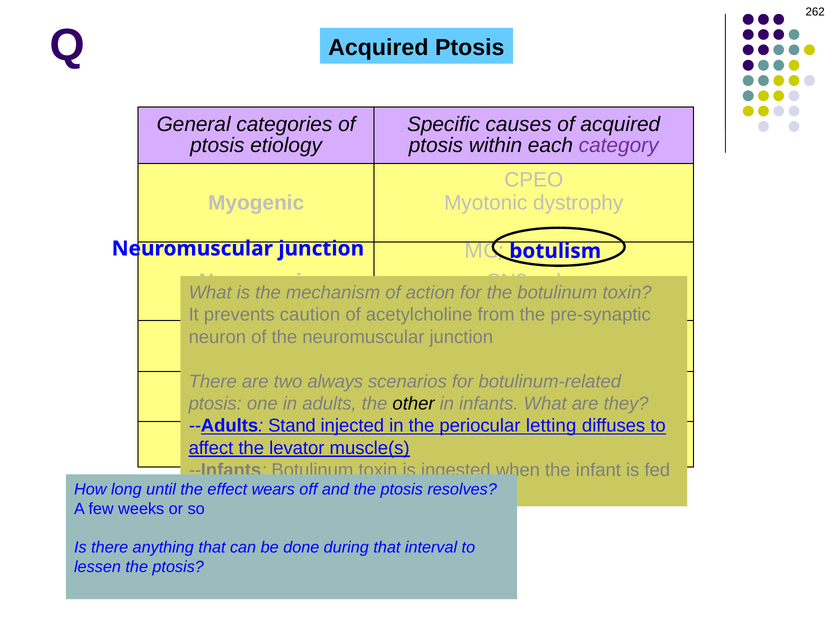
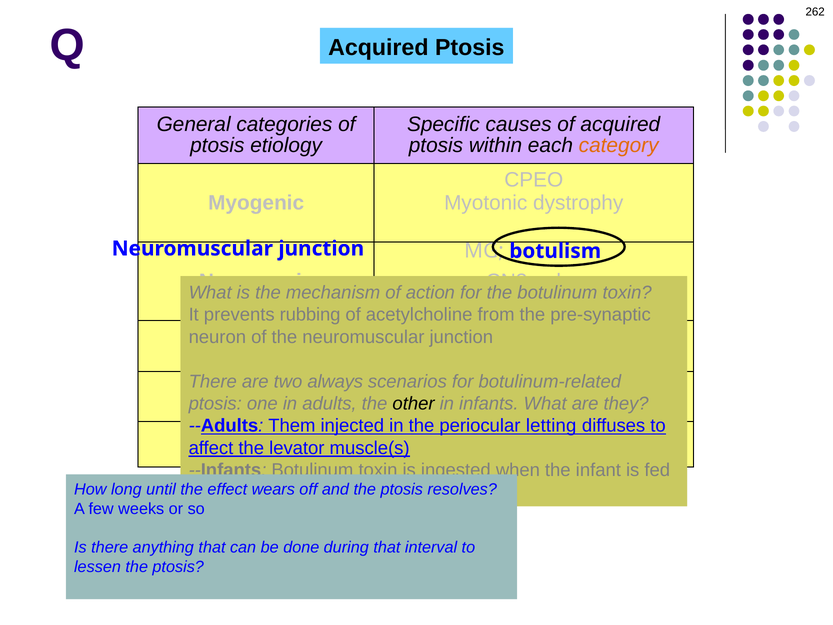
category colour: purple -> orange (619, 145)
caution: caution -> rubbing (310, 315)
Stand: Stand -> Them (292, 426)
